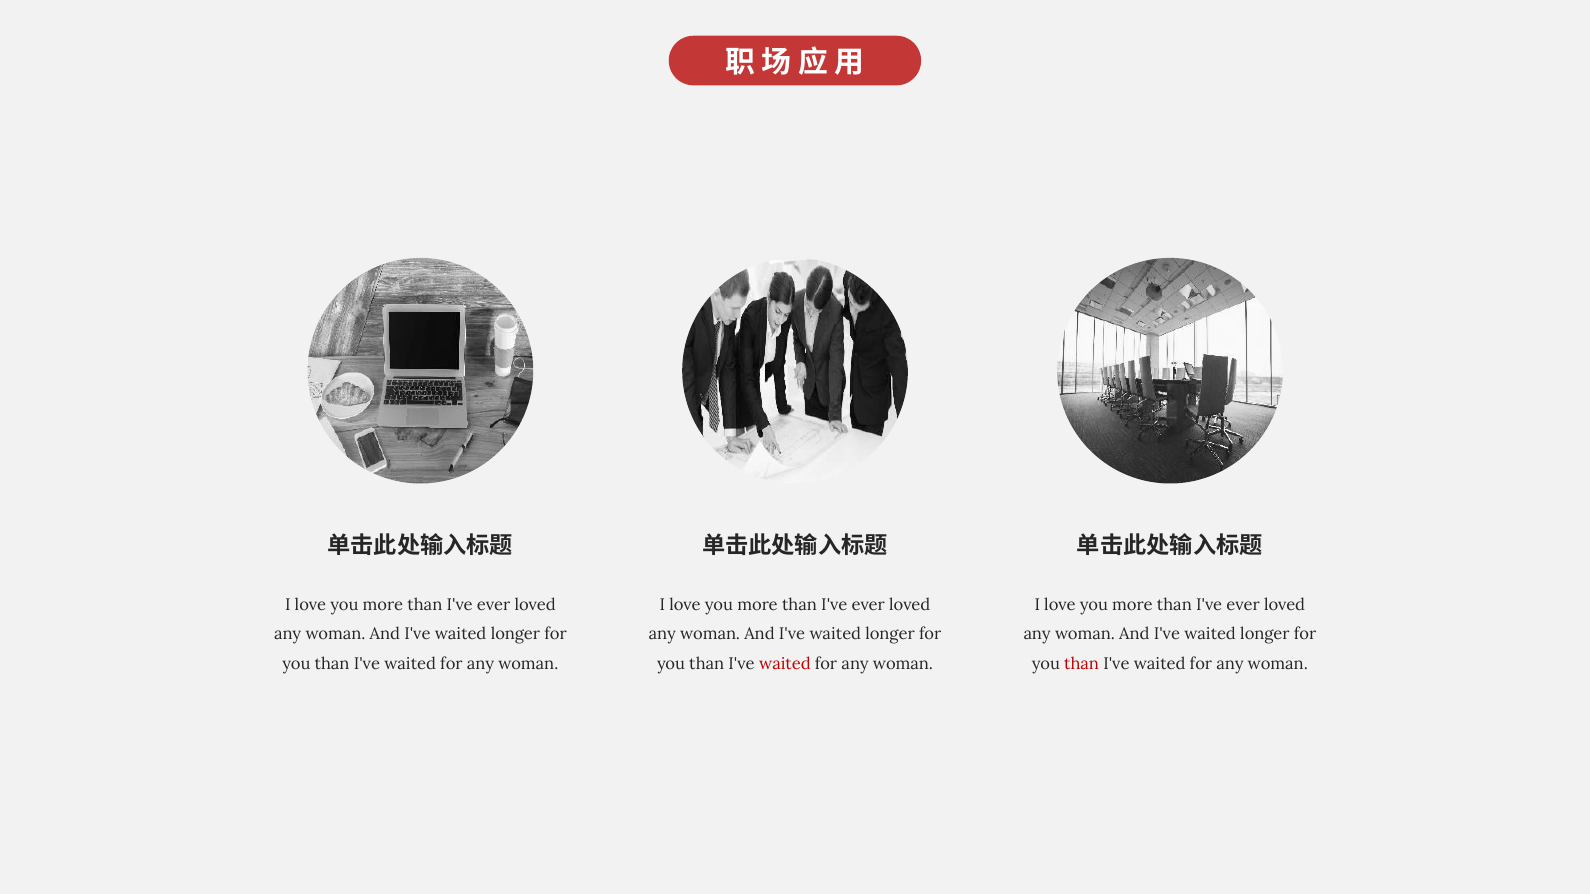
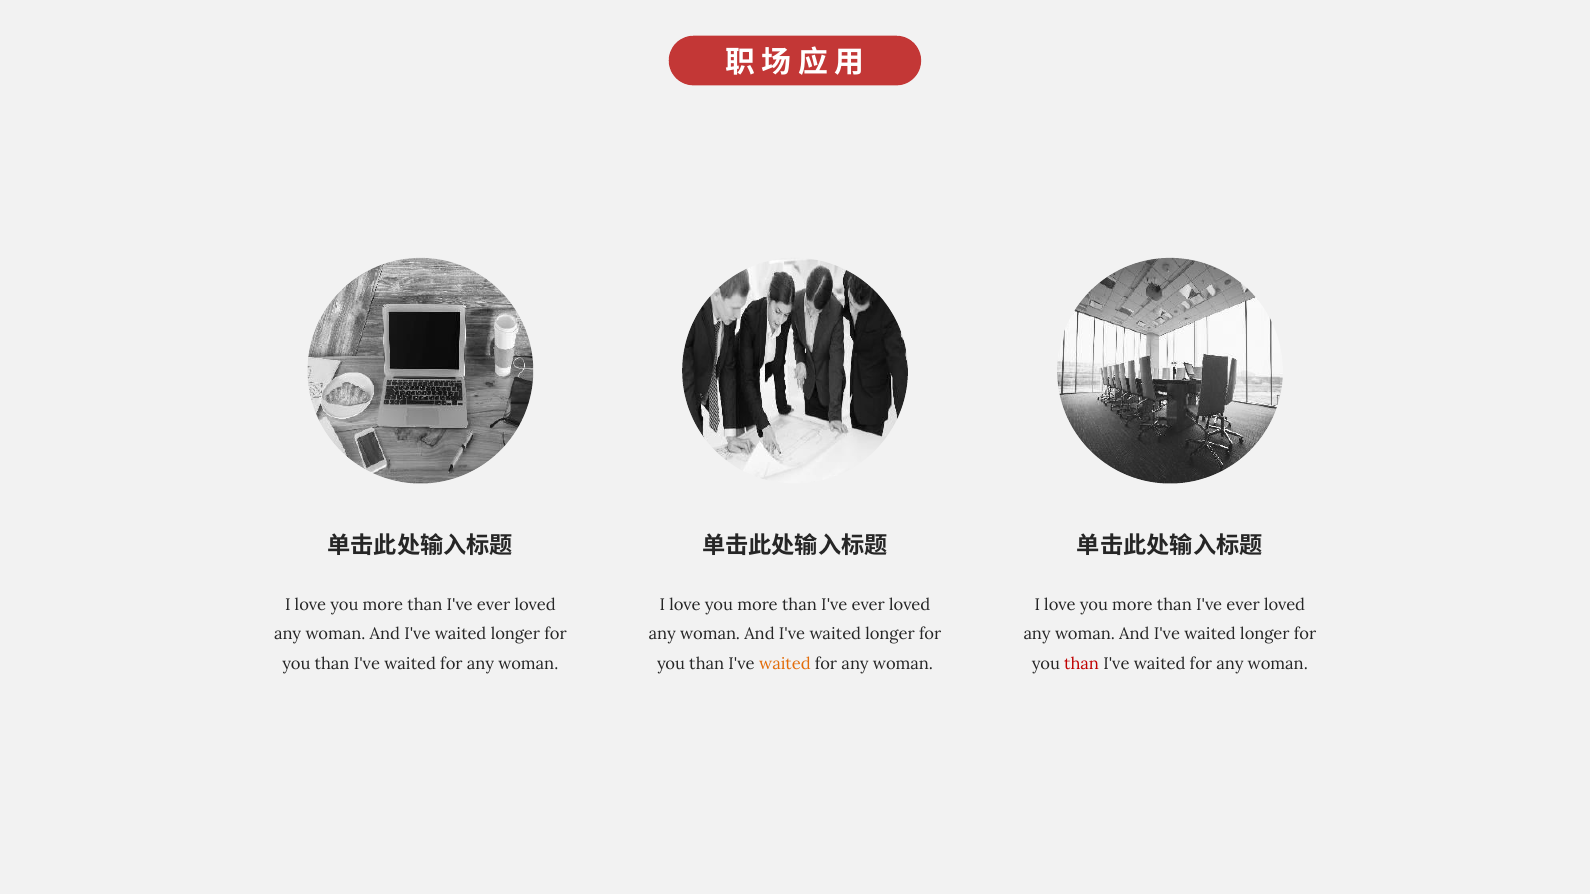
waited colour: red -> orange (785, 665)
